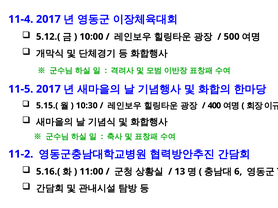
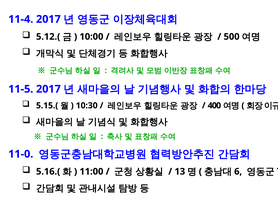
11-2: 11-2 -> 11-0 (21, 154)
